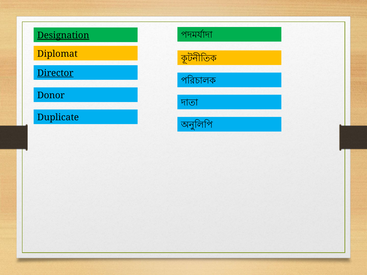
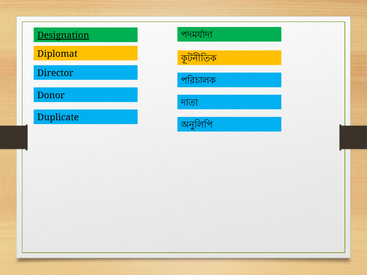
Director underline: present -> none (55, 73)
